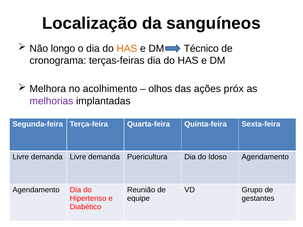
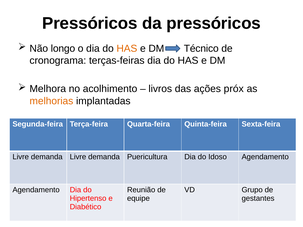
Localização: Localização -> Pressóricos (90, 23)
da sanguíneos: sanguíneos -> pressóricos (214, 23)
olhos: olhos -> livros (160, 89)
melhorias colour: purple -> orange (51, 101)
